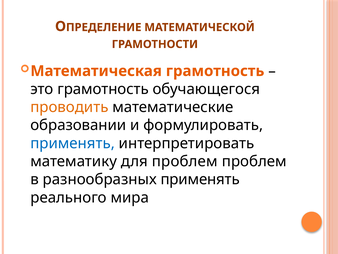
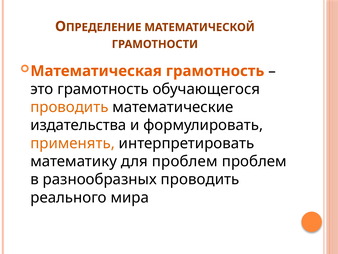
образовании: образовании -> издательства (78, 125)
применять colour: blue -> orange (73, 143)
разнообразных применять: применять -> проводить (200, 179)
